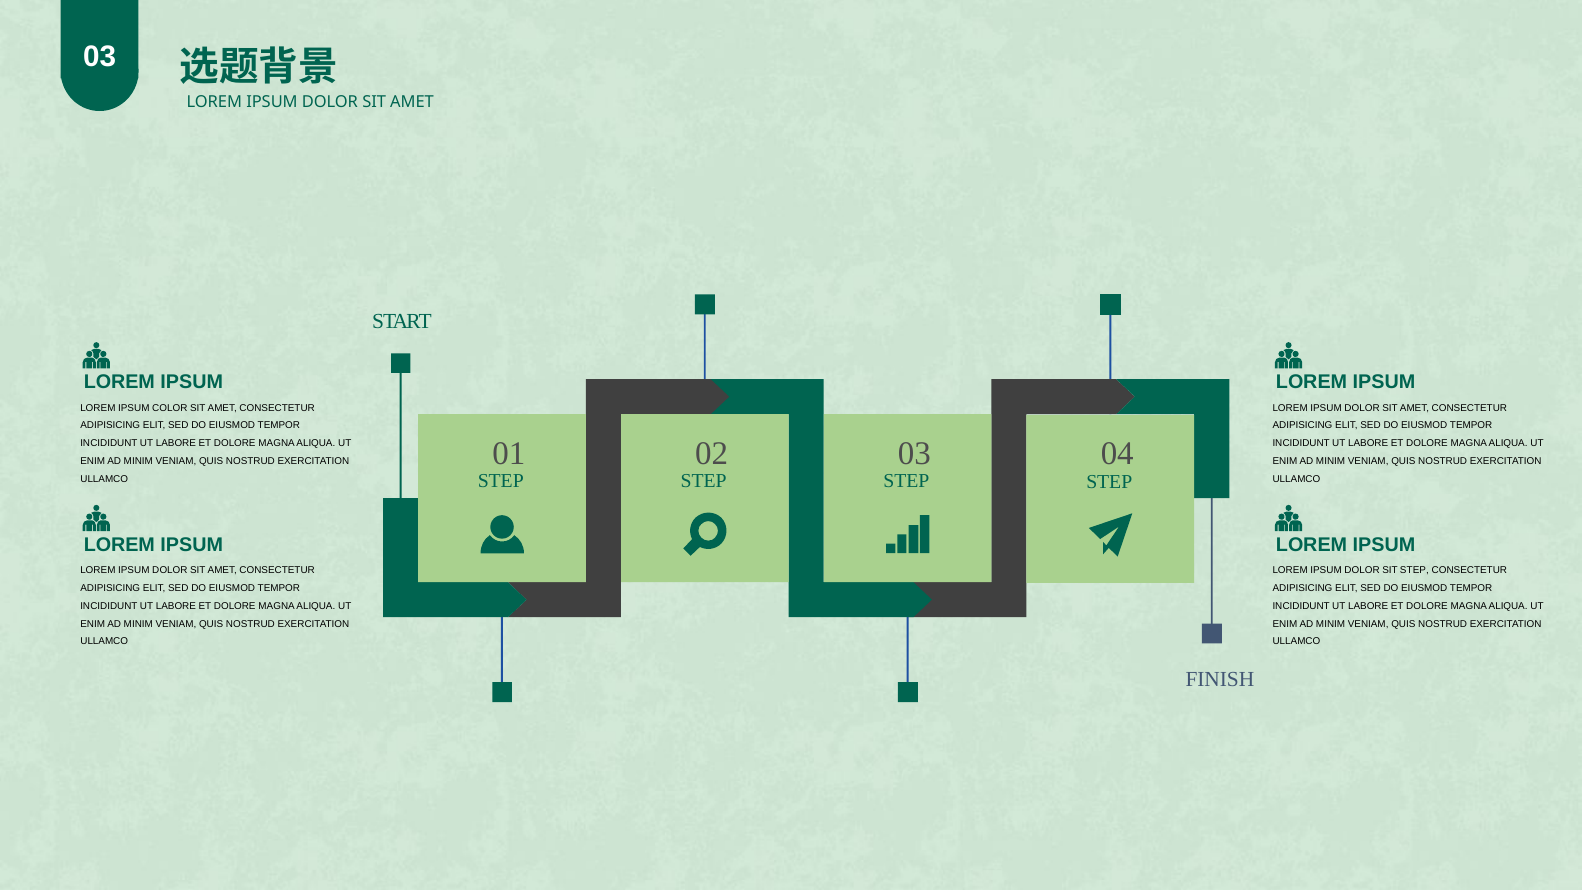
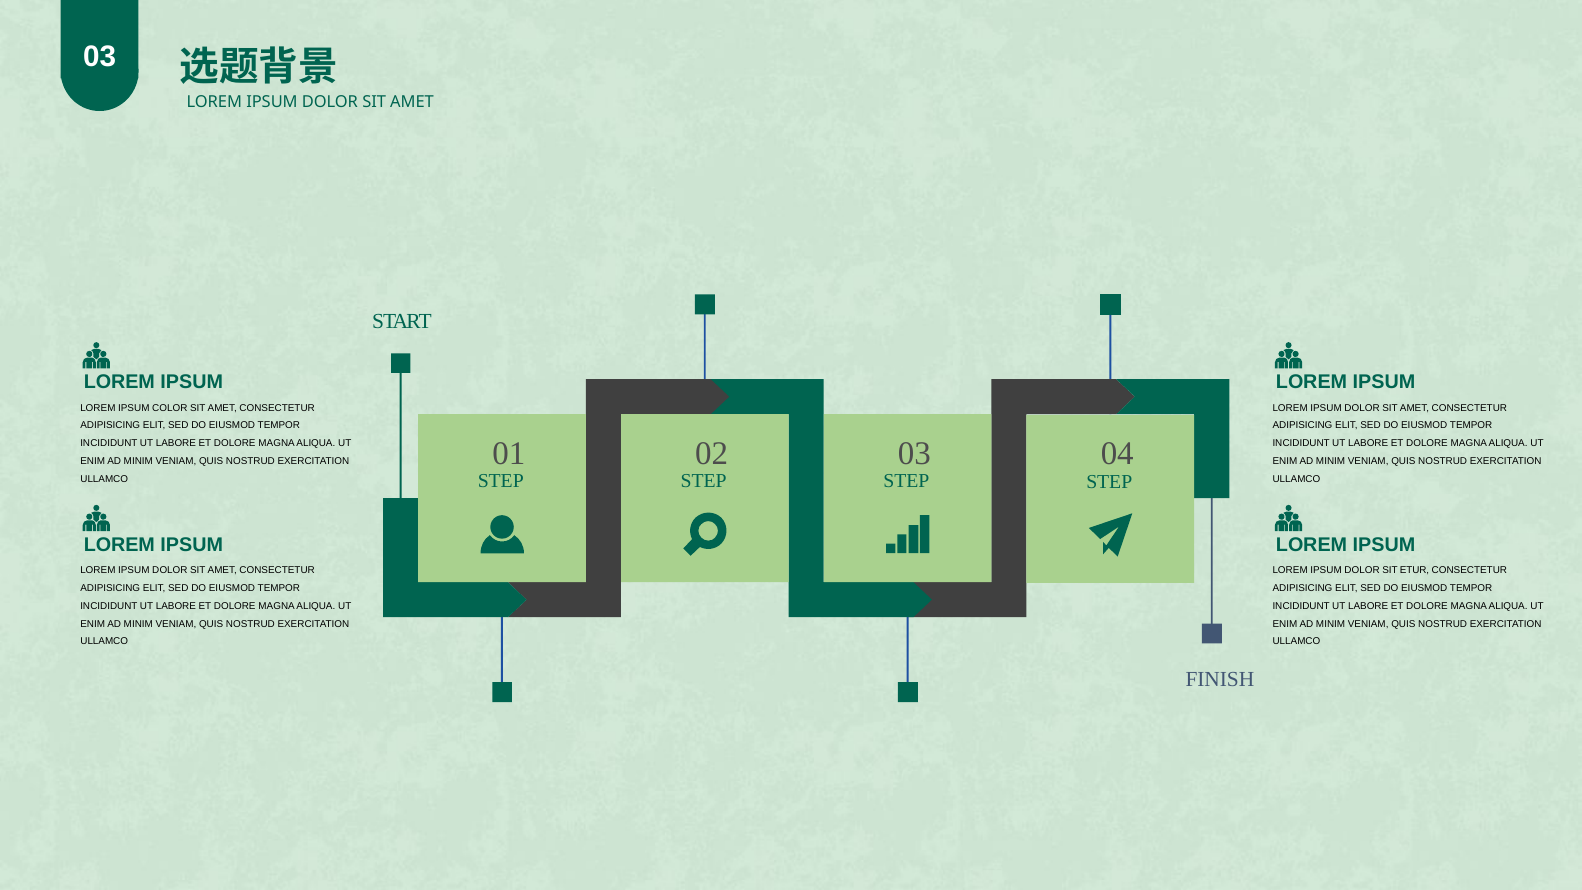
SIT STEP: STEP -> ETUR (1415, 570)
